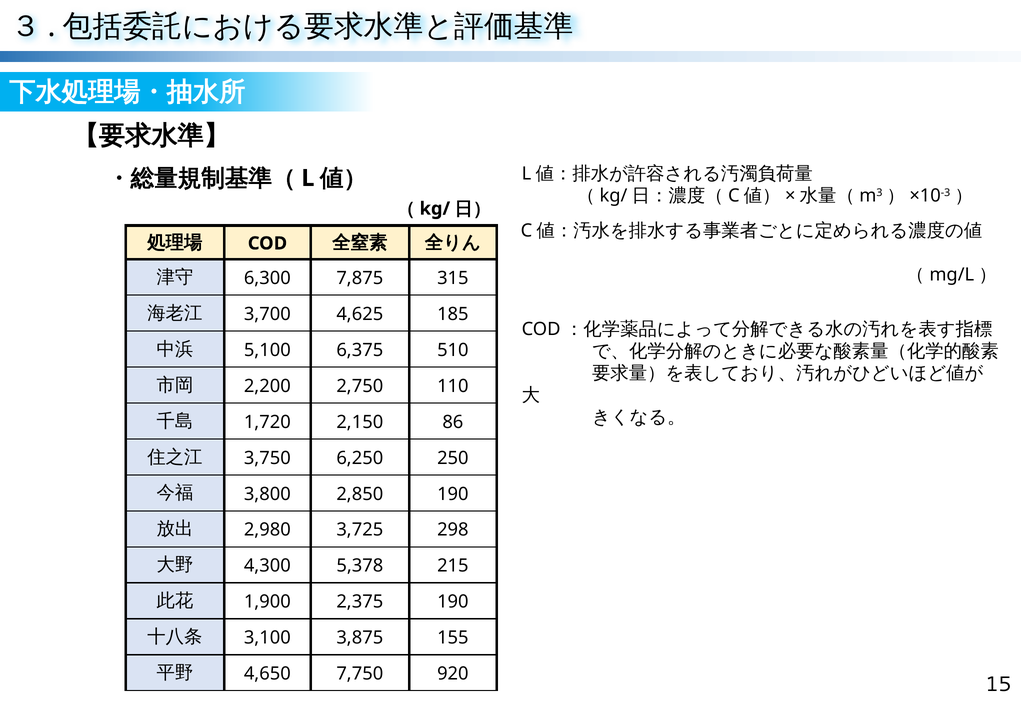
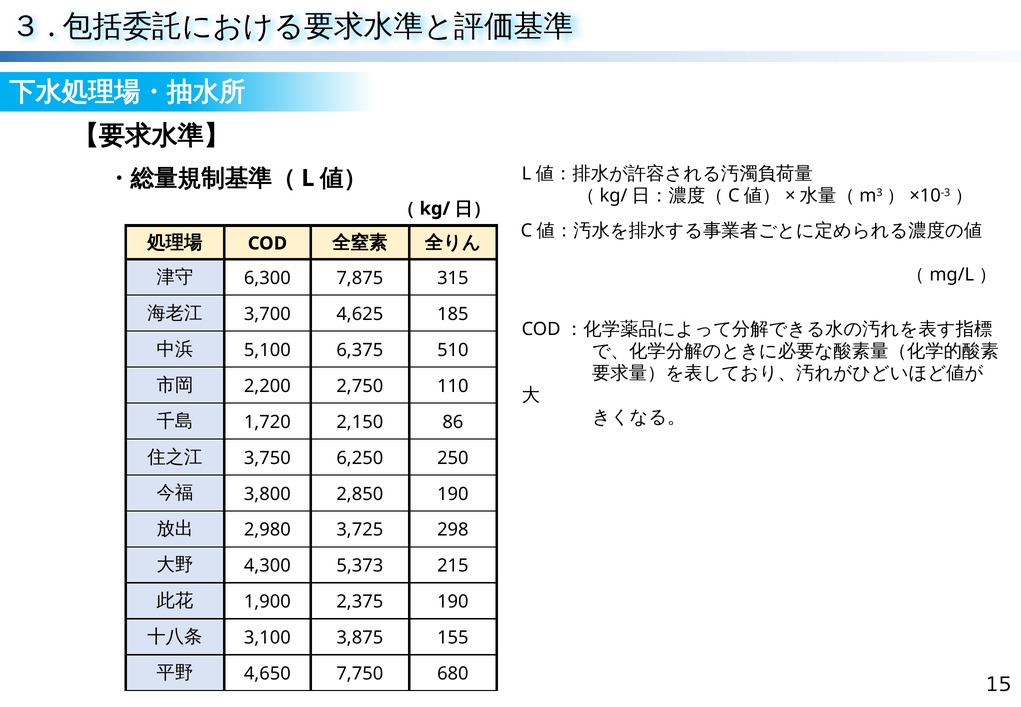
5,378: 5,378 -> 5,373 (360, 566)
920: 920 -> 680 (453, 674)
